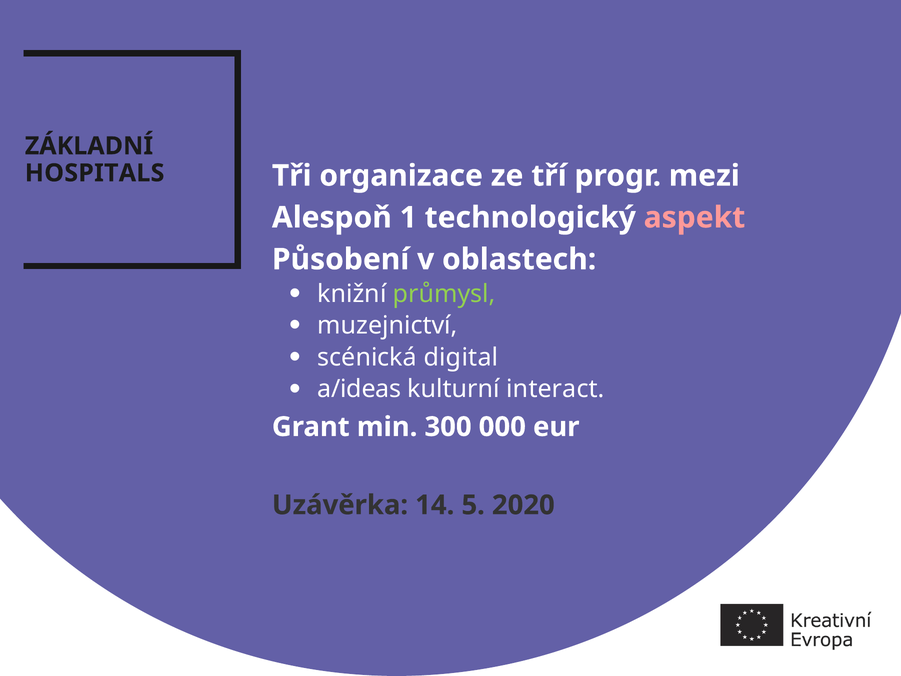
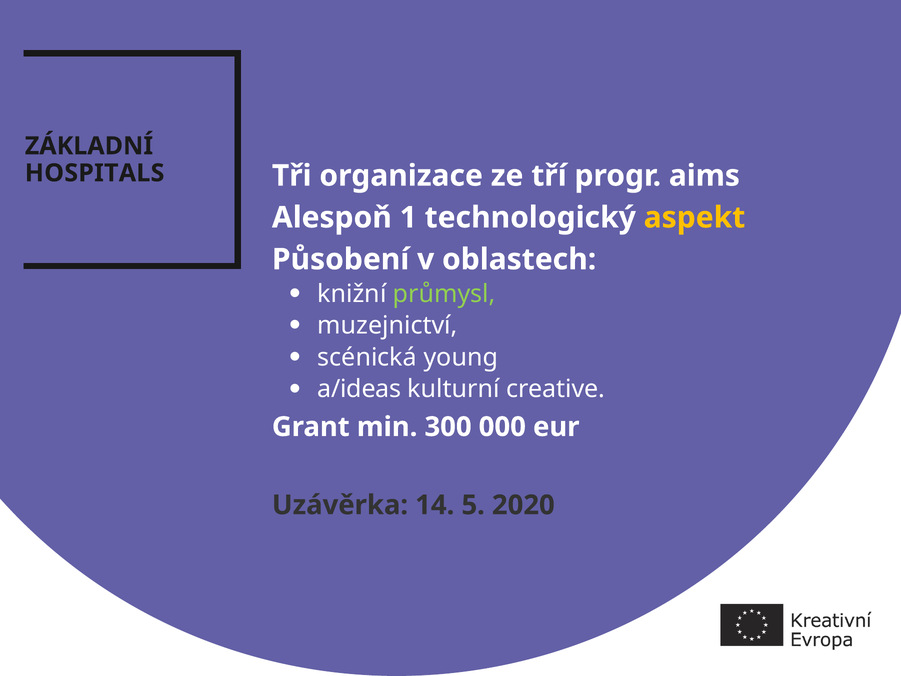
mezi: mezi -> aims (704, 176)
aspekt colour: pink -> yellow (694, 217)
digital: digital -> young (461, 357)
interact: interact -> creative (556, 389)
